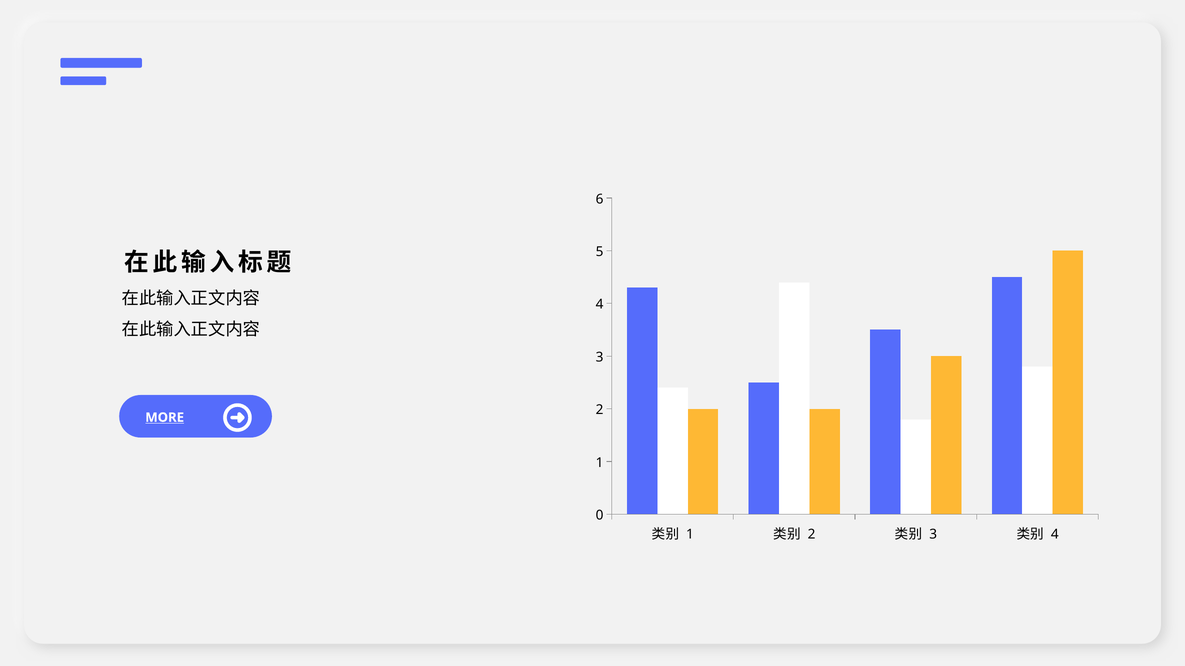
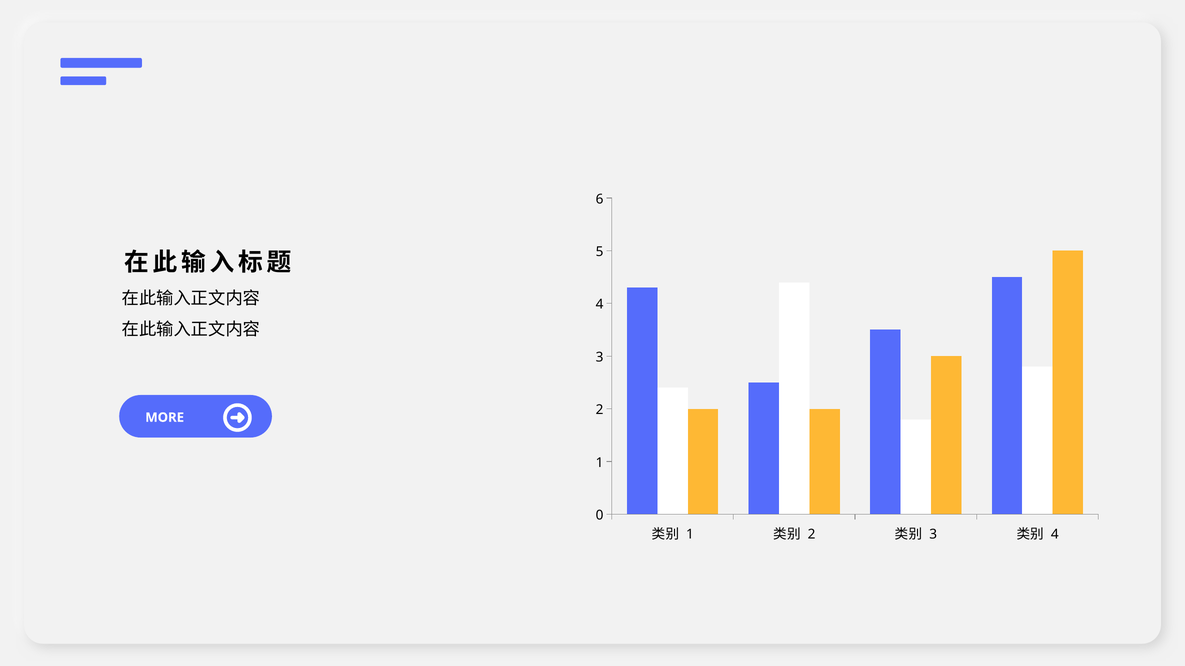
MORE underline: present -> none (165, 418)
